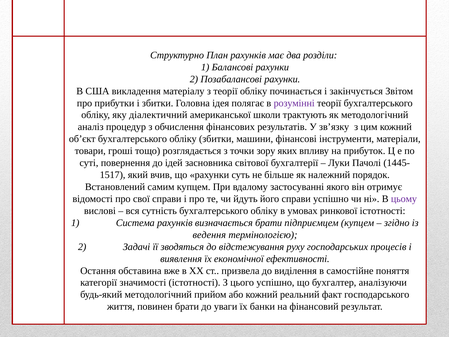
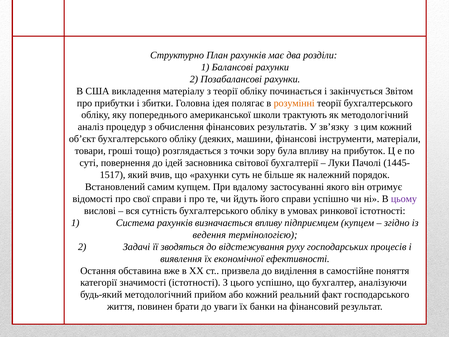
розумінні colour: purple -> orange (294, 103)
діалектичний: діалектичний -> попереднього (158, 115)
обліку збитки: збитки -> деяких (216, 139)
яких: яких -> була (287, 151)
визначається брати: брати -> впливу (269, 223)
